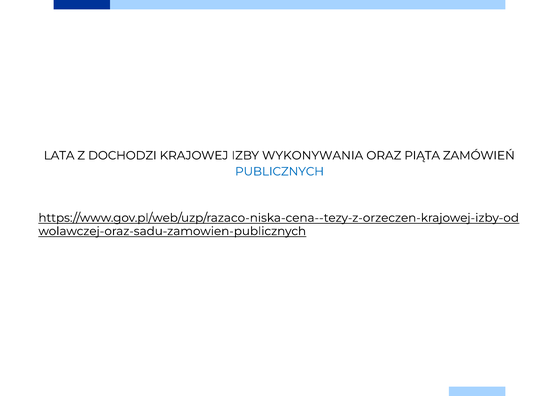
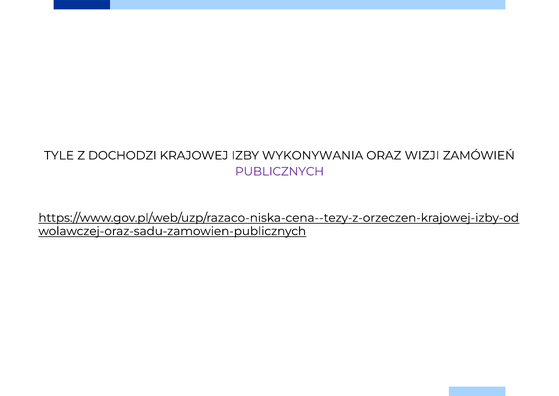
LATA: LATA -> TYLE (59, 155)
PIĄTA: PIĄTA -> WIZJI (422, 155)
PUBLICZNYCH colour: blue -> purple (280, 171)
